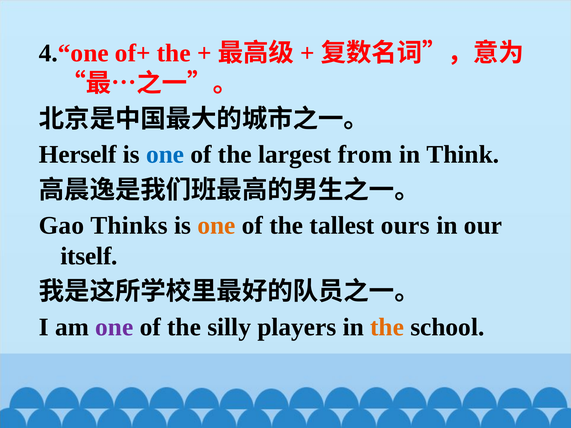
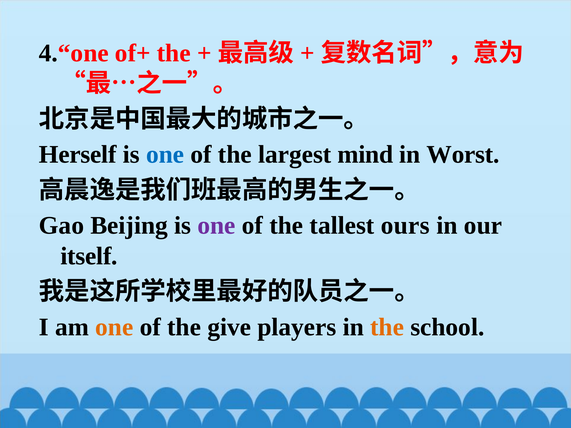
from: from -> mind (365, 155)
Think: Think -> Worst (463, 155)
Thinks: Thinks -> Beijing (129, 226)
one colour: orange -> purple (217, 226)
one colour: purple -> orange (114, 327)
silly: silly -> give (229, 327)
